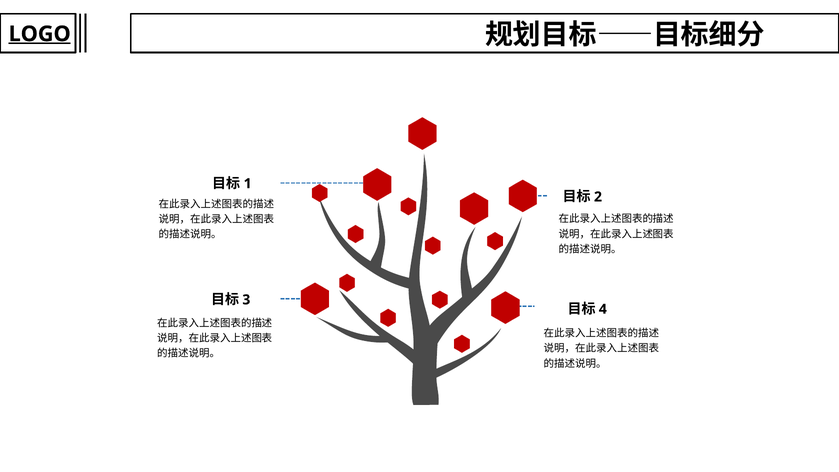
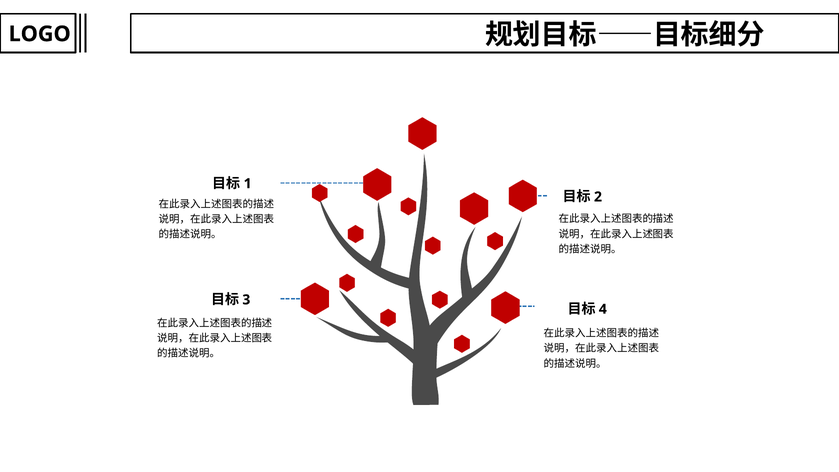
LOGO underline: present -> none (40, 34)
